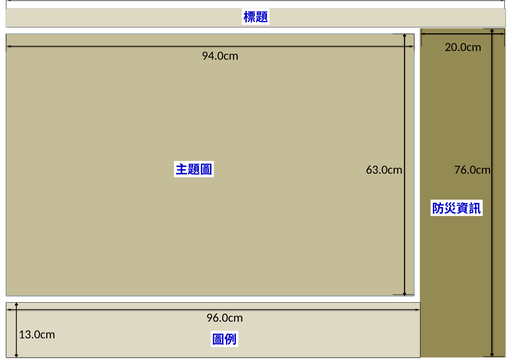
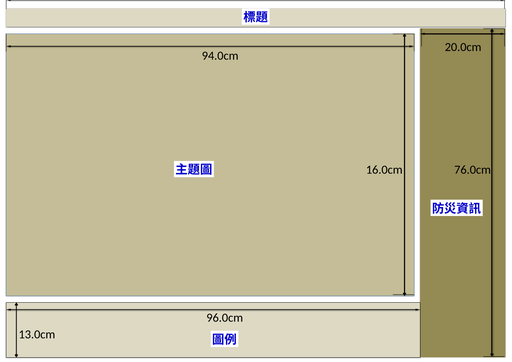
63.0cm: 63.0cm -> 16.0cm (384, 170)
